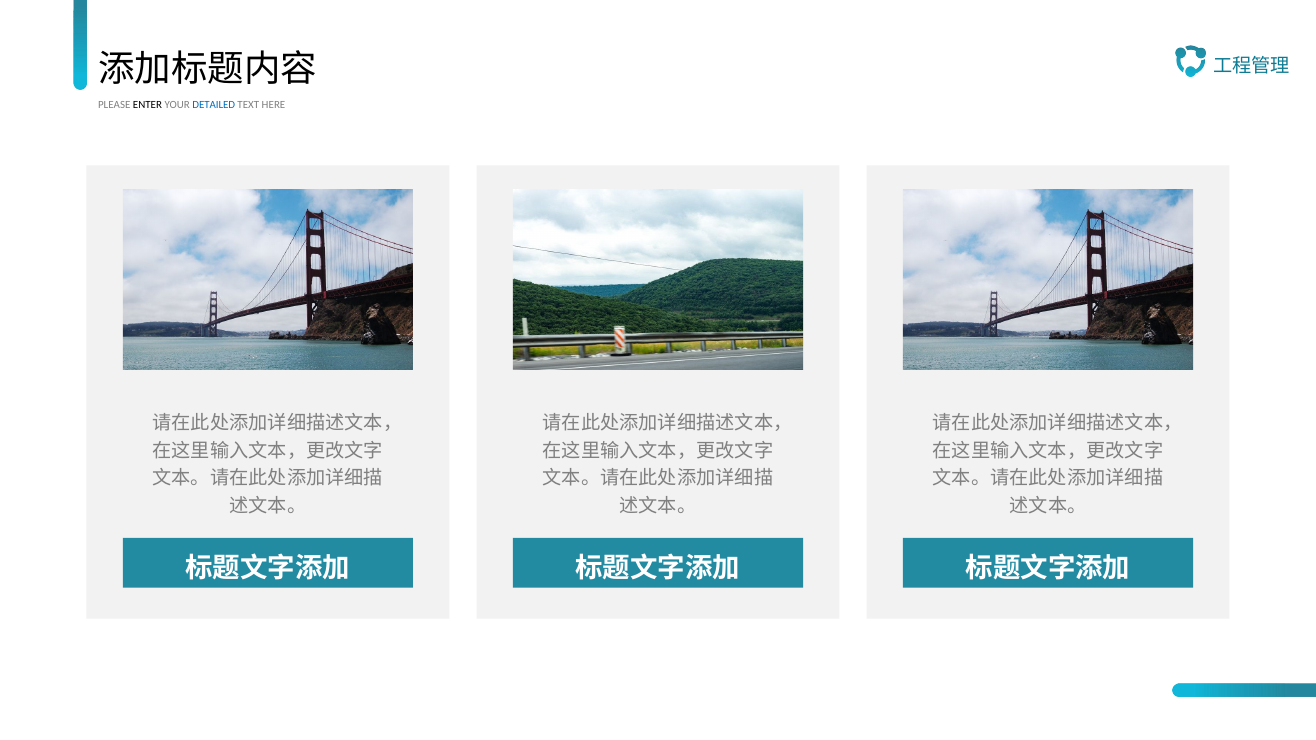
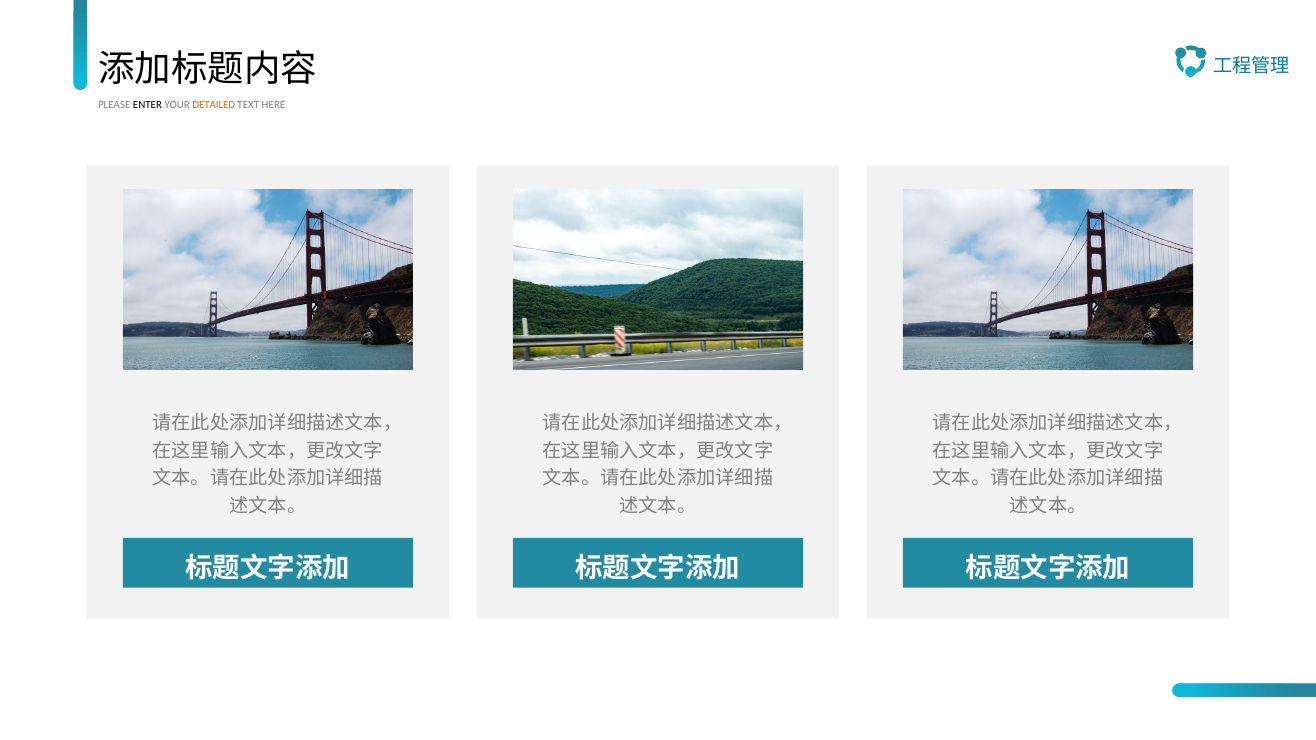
DETAILED colour: blue -> orange (214, 104)
